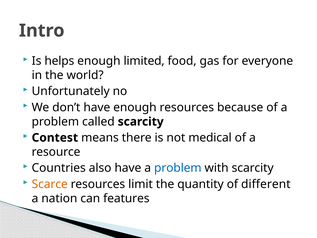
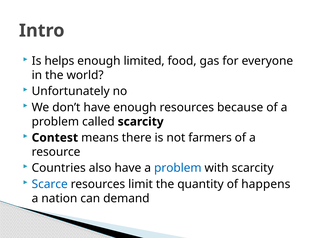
medical: medical -> farmers (210, 138)
Scarce colour: orange -> blue (50, 184)
different: different -> happens (266, 184)
features: features -> demand (126, 198)
